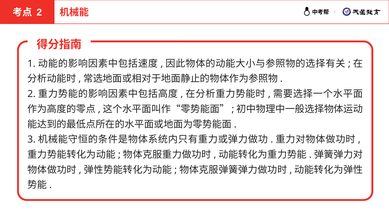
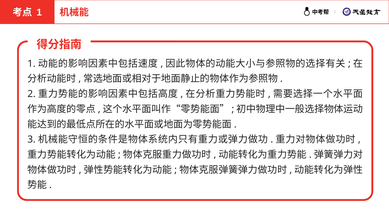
2: 2 -> 1 (39, 13)
